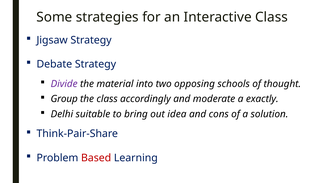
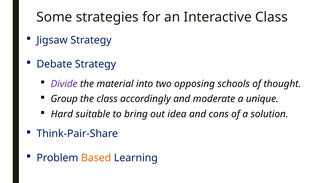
exactly: exactly -> unique (262, 99)
Delhi: Delhi -> Hard (62, 114)
Based colour: red -> orange (96, 158)
